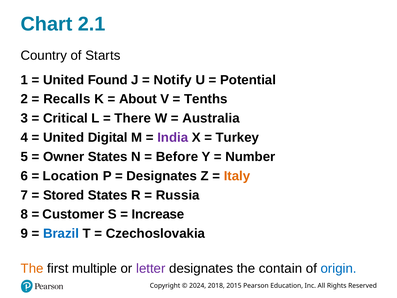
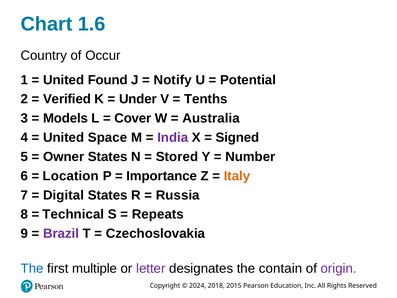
2.1: 2.1 -> 1.6 (92, 24)
Starts: Starts -> Occur (103, 56)
Recalls: Recalls -> Verified (67, 99)
About: About -> Under (138, 99)
Critical: Critical -> Models (65, 118)
There: There -> Cover (133, 118)
Digital: Digital -> Space (108, 137)
Turkey: Turkey -> Signed (237, 137)
Before: Before -> Stored (177, 157)
Designates: Designates -> Importance (162, 176)
Stored: Stored -> Digital (64, 195)
Customer: Customer -> Technical (73, 214)
Increase: Increase -> Repeats (158, 214)
Brazil colour: blue -> purple (61, 233)
The colour: orange -> blue (32, 268)
origin colour: blue -> purple (339, 268)
